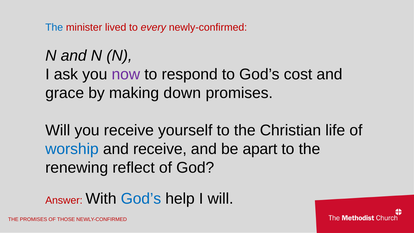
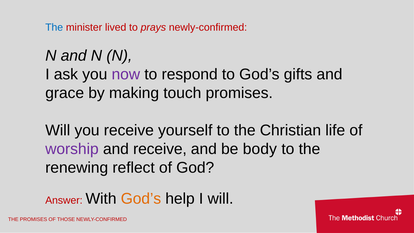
every: every -> prays (153, 27)
cost: cost -> gifts (298, 74)
down: down -> touch (182, 93)
worship colour: blue -> purple (72, 149)
apart: apart -> body (260, 149)
God’s colour: blue -> orange (141, 199)
